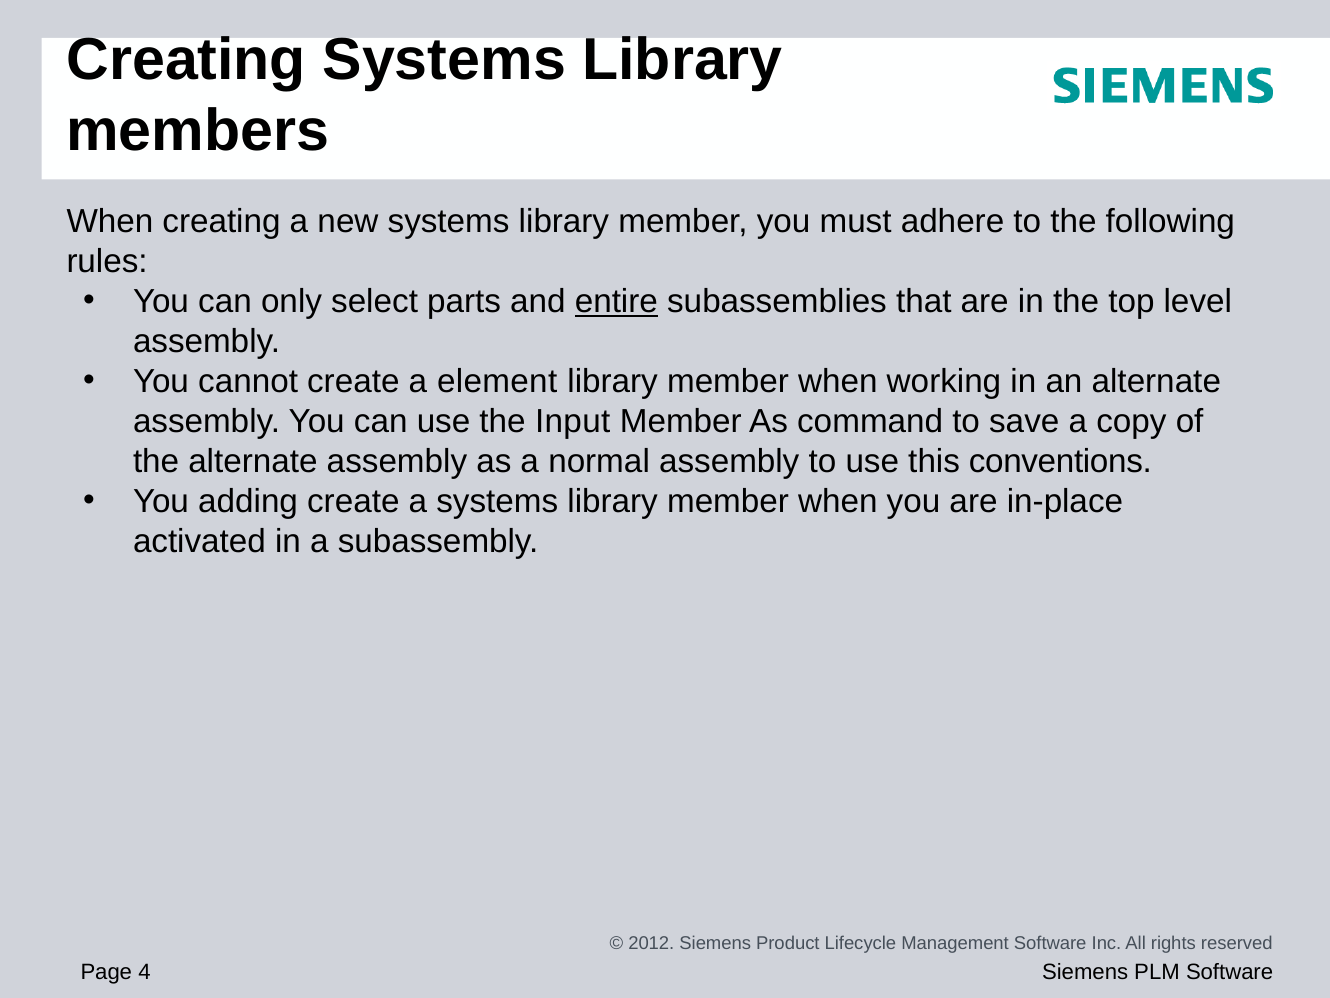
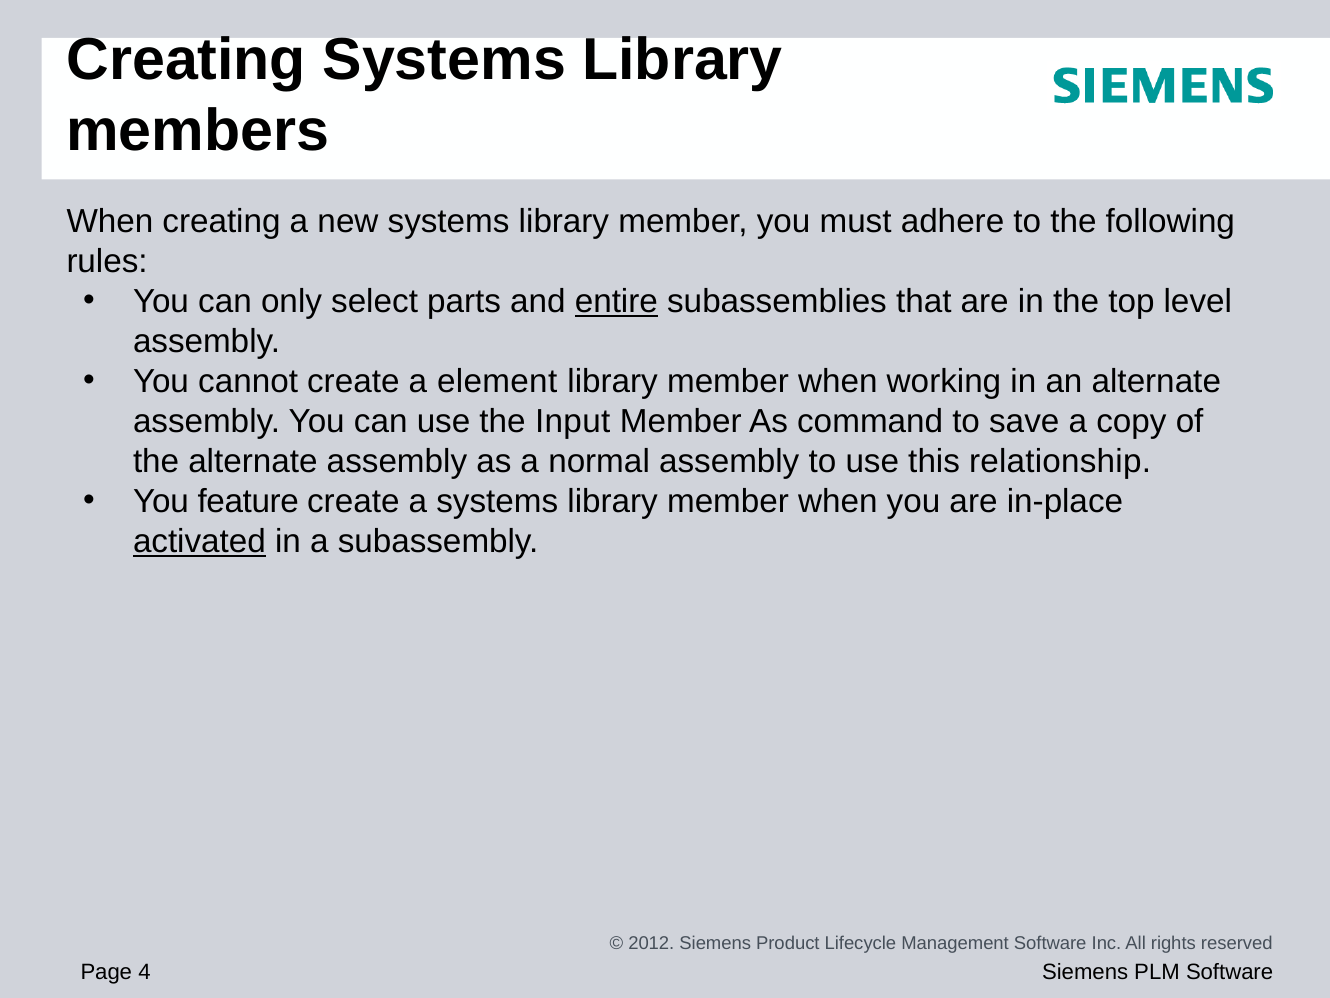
conventions: conventions -> relationship (1060, 461)
adding: adding -> feature (248, 501)
activated underline: none -> present (199, 541)
